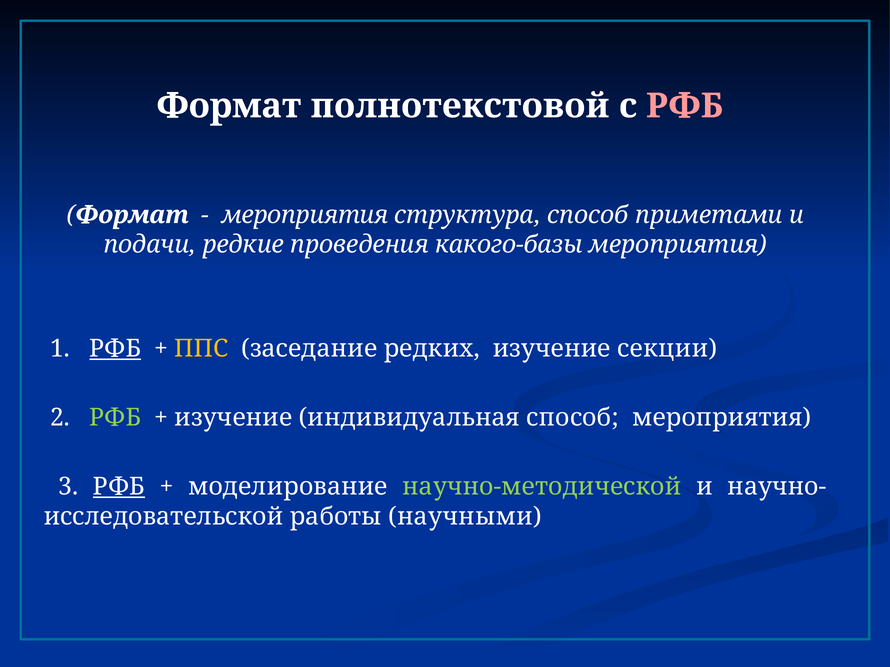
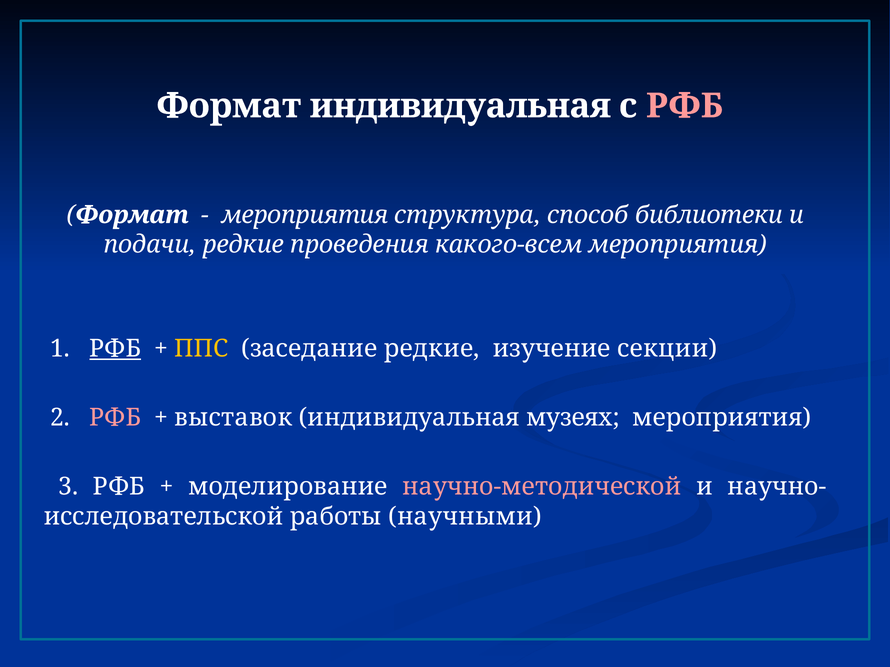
Формат полнотекстовой: полнотекстовой -> индивидуальная (460, 106)
приметами: приметами -> библиотеки (709, 215)
какого-базы: какого-базы -> какого-всем (509, 245)
заседание редких: редких -> редкие (432, 349)
РФБ colour: light green -> pink (115, 418)
изучение: изучение -> выставок (233, 418)
индивидуальная способ: способ -> музеях (573, 418)
РФБ underline: present -> none (119, 487)
научно-методической colour: light green -> pink (542, 487)
